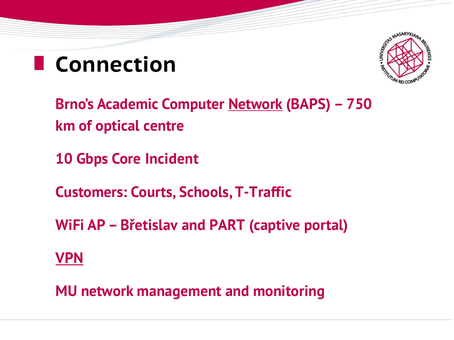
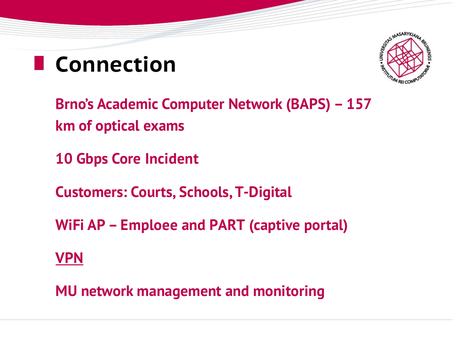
Network underline: present -> none (256, 104)
750: 750 -> 157 (359, 104)
centre: centre -> exams (164, 126)
T-Traffic: T-Traffic -> T-Digital (263, 192)
Břetislav: Břetislav -> Emploee (149, 225)
